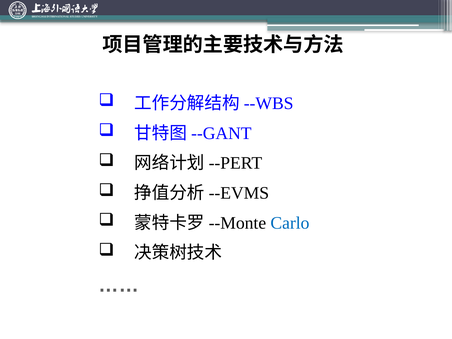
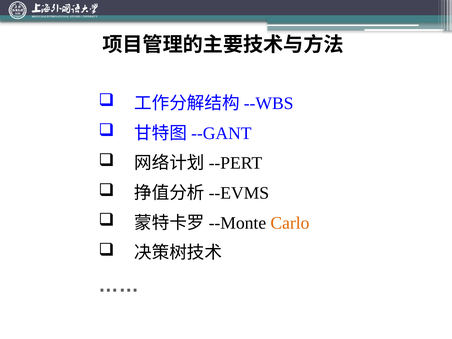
Carlo colour: blue -> orange (290, 223)
